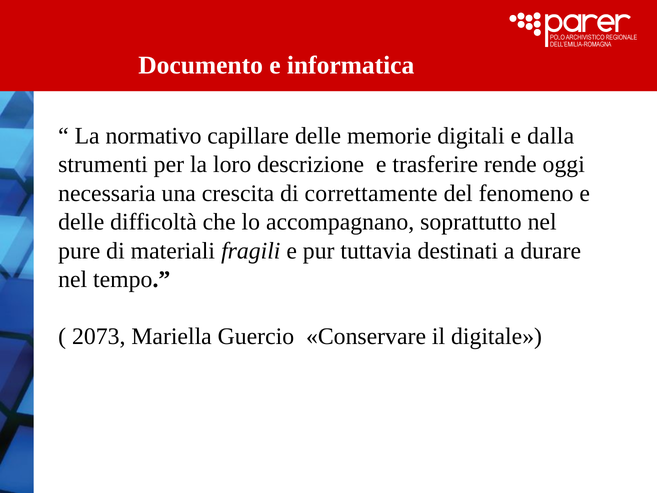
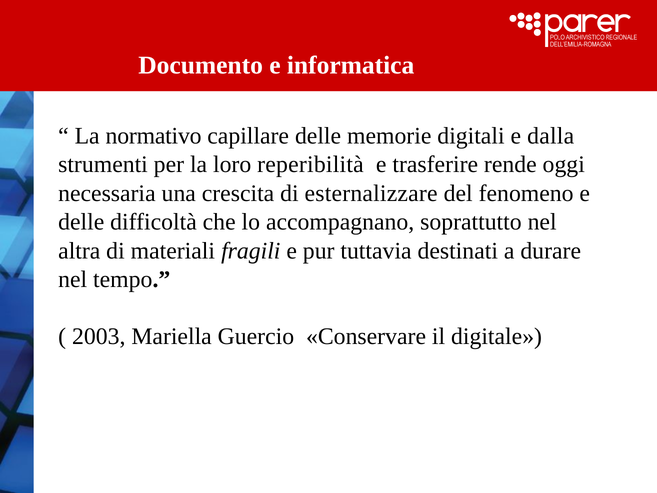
descrizione: descrizione -> reperibilità (310, 164)
correttamente: correttamente -> esternalizzare (371, 193)
pure: pure -> altra (79, 251)
2073: 2073 -> 2003 (99, 336)
